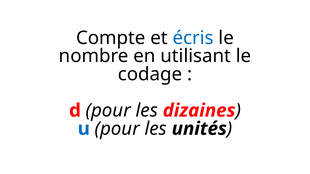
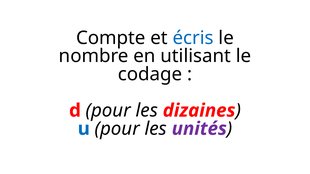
unités colour: black -> purple (199, 129)
